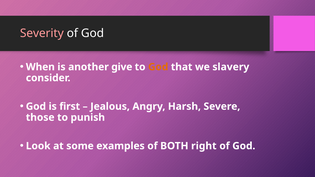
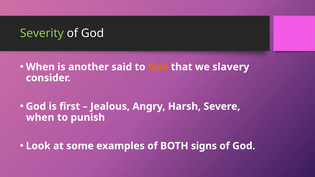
Severity colour: pink -> light green (42, 33)
give: give -> said (122, 67)
those: those -> when (40, 118)
right: right -> signs (204, 146)
